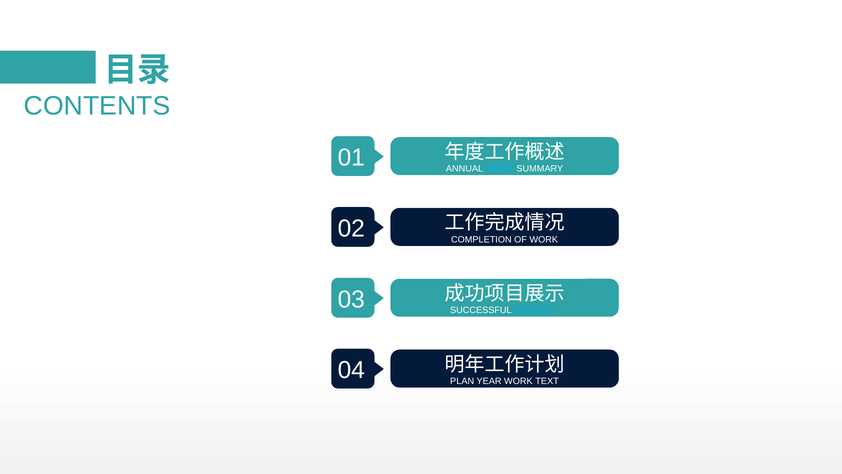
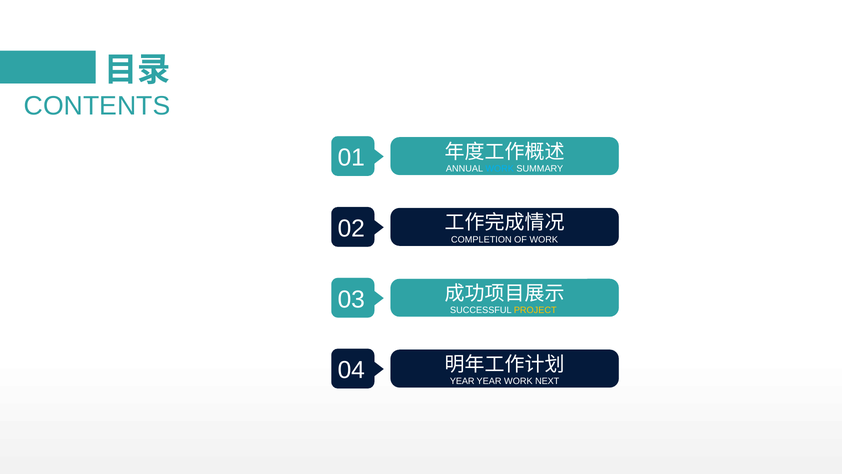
PROJECT colour: light blue -> yellow (535, 310)
PLAN: PLAN -> YEAR (462, 381)
TEXT: TEXT -> NEXT (547, 381)
